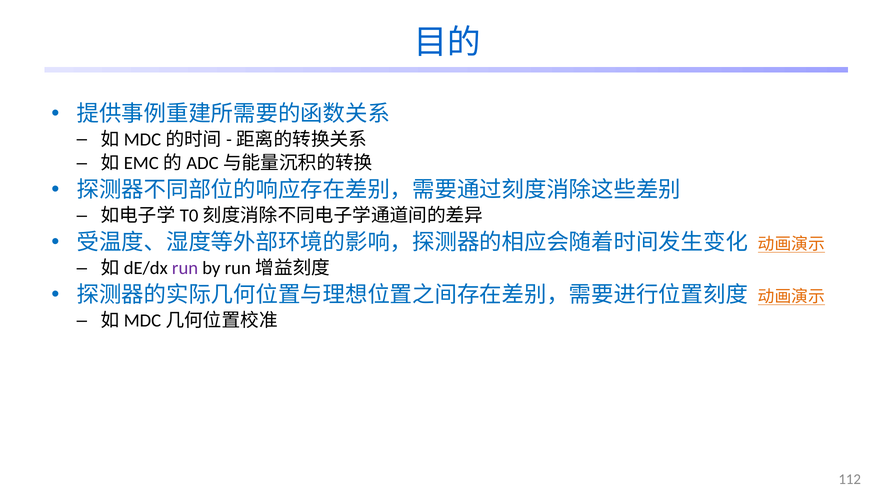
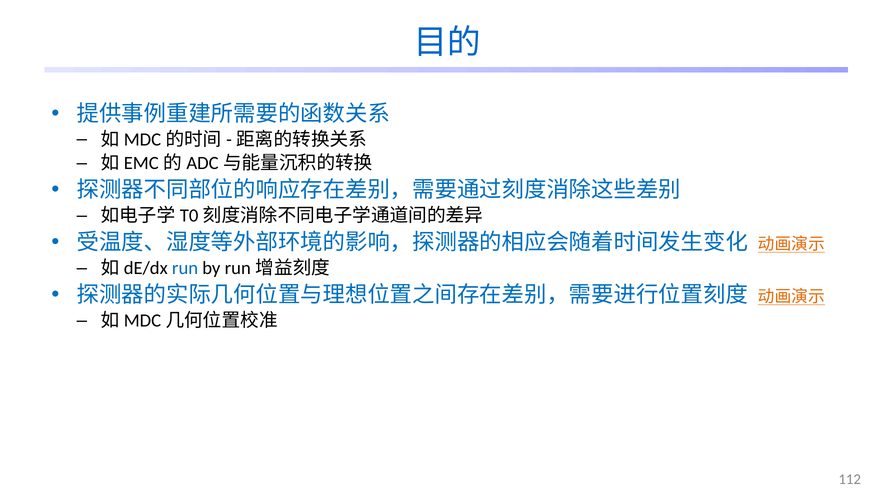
run colour: purple -> blue (185, 268)
